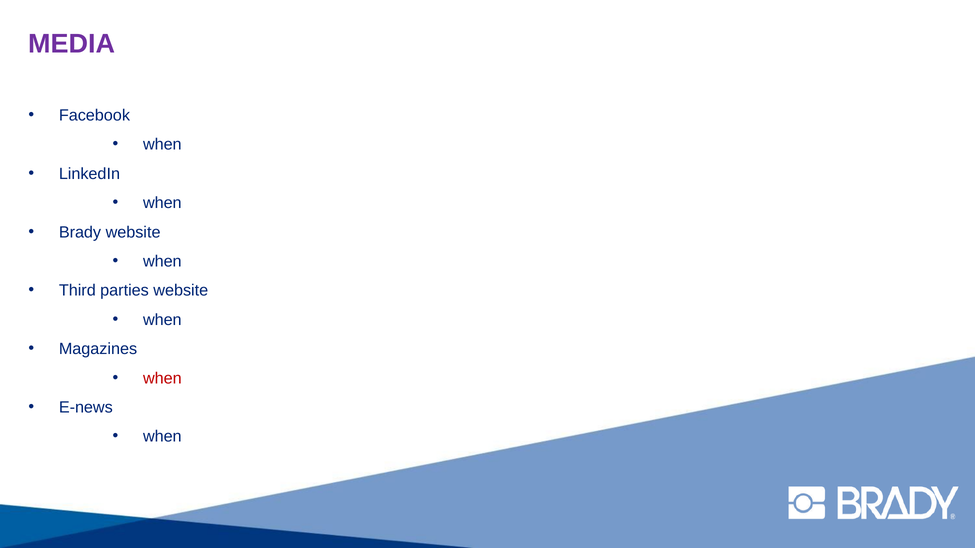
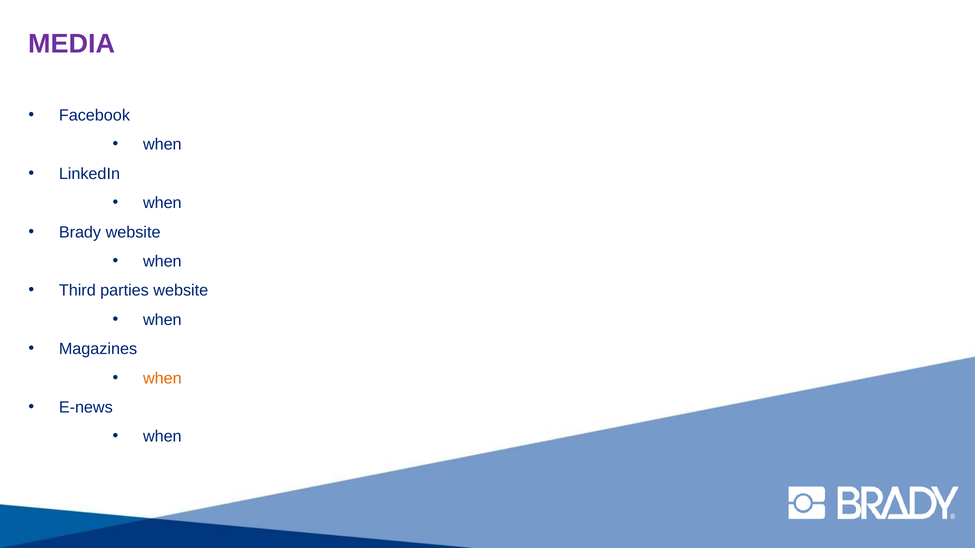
when colour: red -> orange (162, 378)
